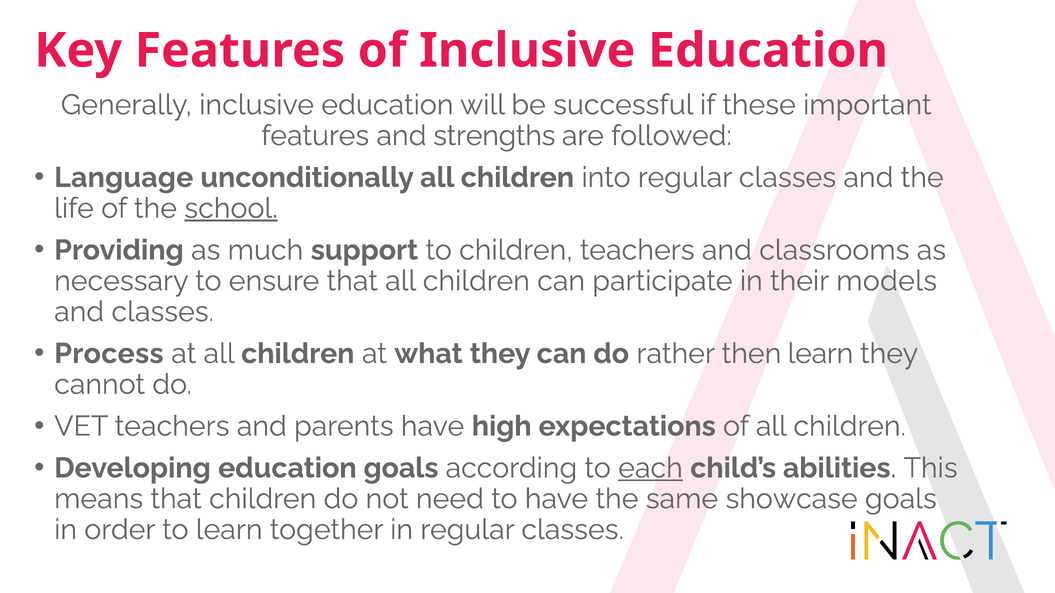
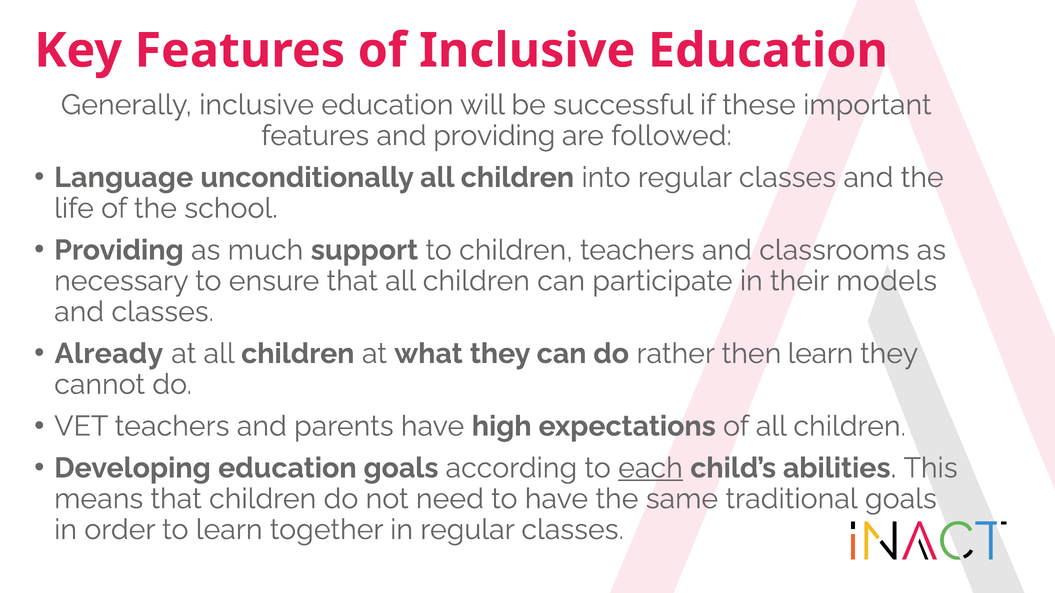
and strengths: strengths -> providing (494, 136)
school underline: present -> none (231, 208)
Process: Process -> Already (109, 354)
showcase: showcase -> traditional (792, 499)
